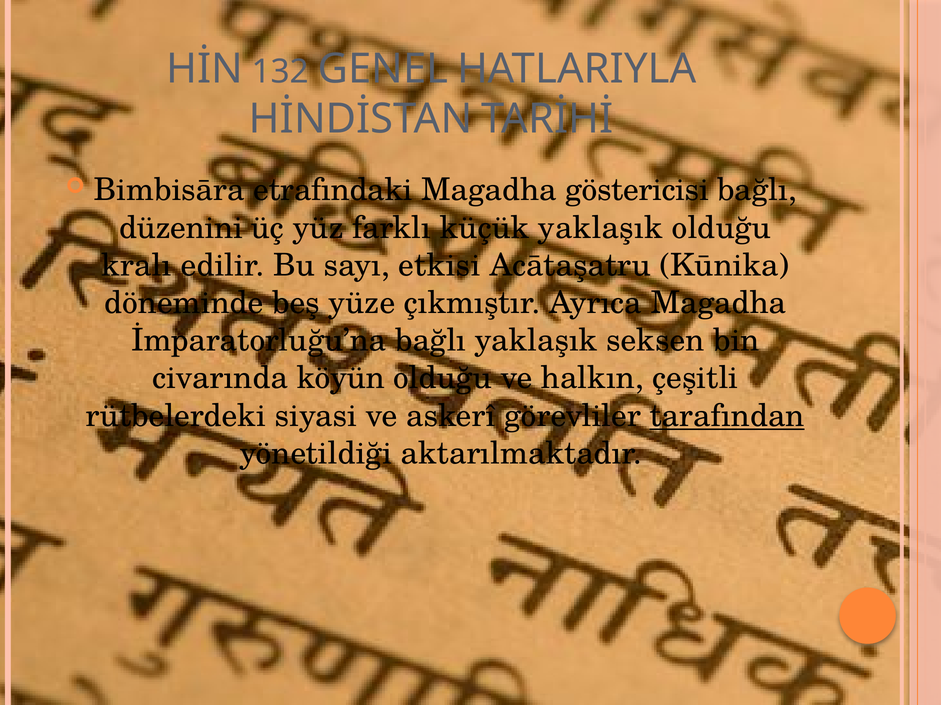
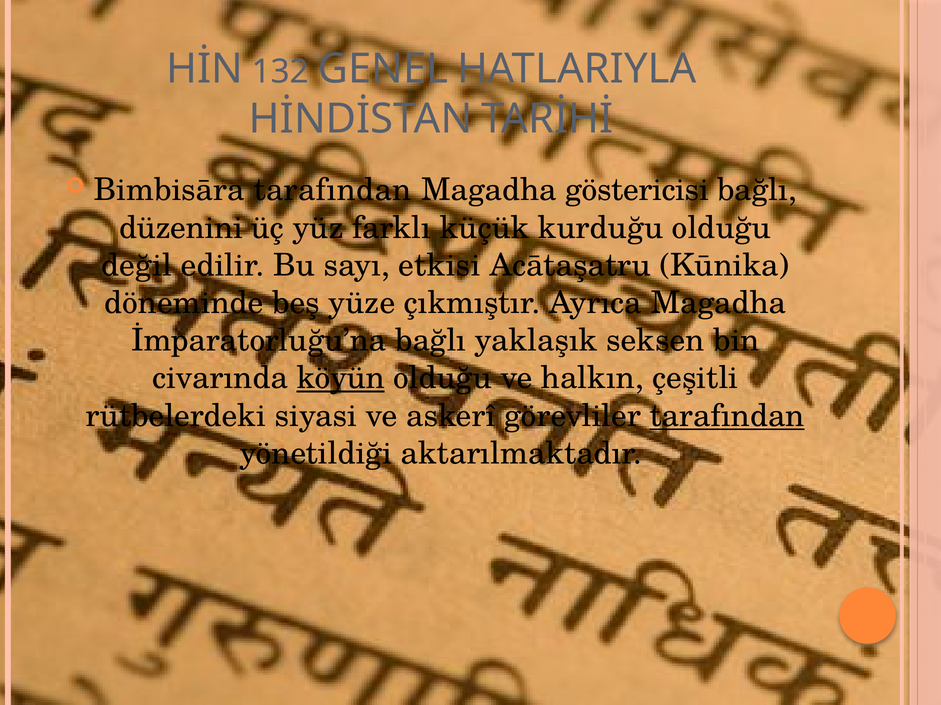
Bimbisāra etrafındaki: etrafındaki -> tarafından (333, 190)
küçük yaklaşık: yaklaşık -> kurduğu (601, 228)
kralı: kralı -> değil (137, 266)
köyün underline: none -> present (341, 379)
